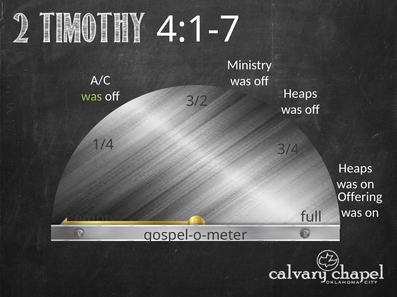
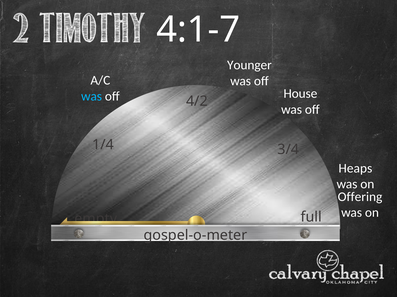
Ministry: Ministry -> Younger (249, 65)
Heaps: Heaps -> House (300, 94)
was colour: light green -> light blue (92, 96)
3/2: 3/2 -> 4/2 (197, 101)
